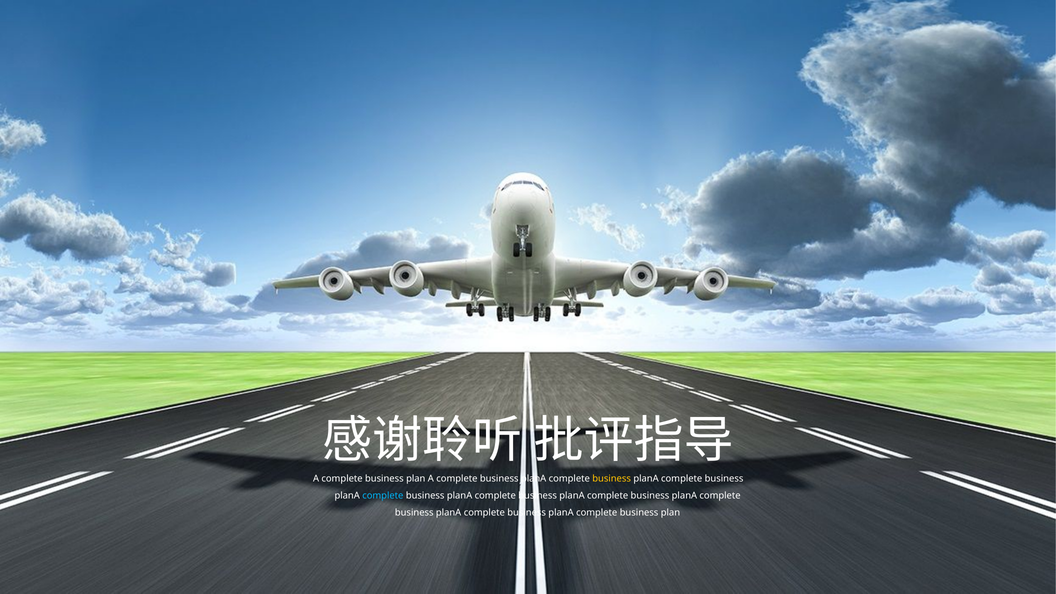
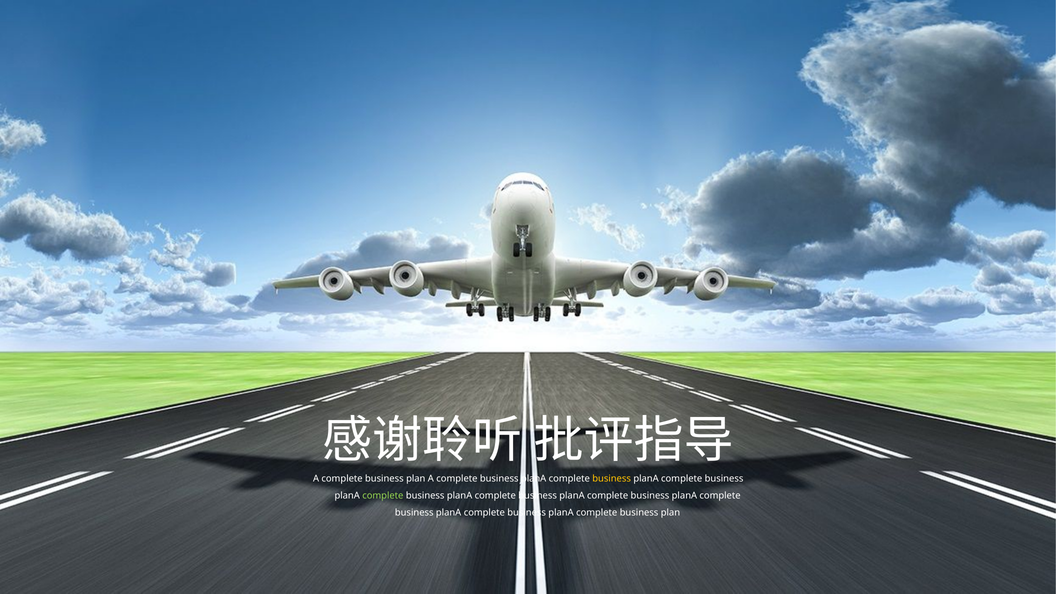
complete colour: light blue -> light green (383, 496)
